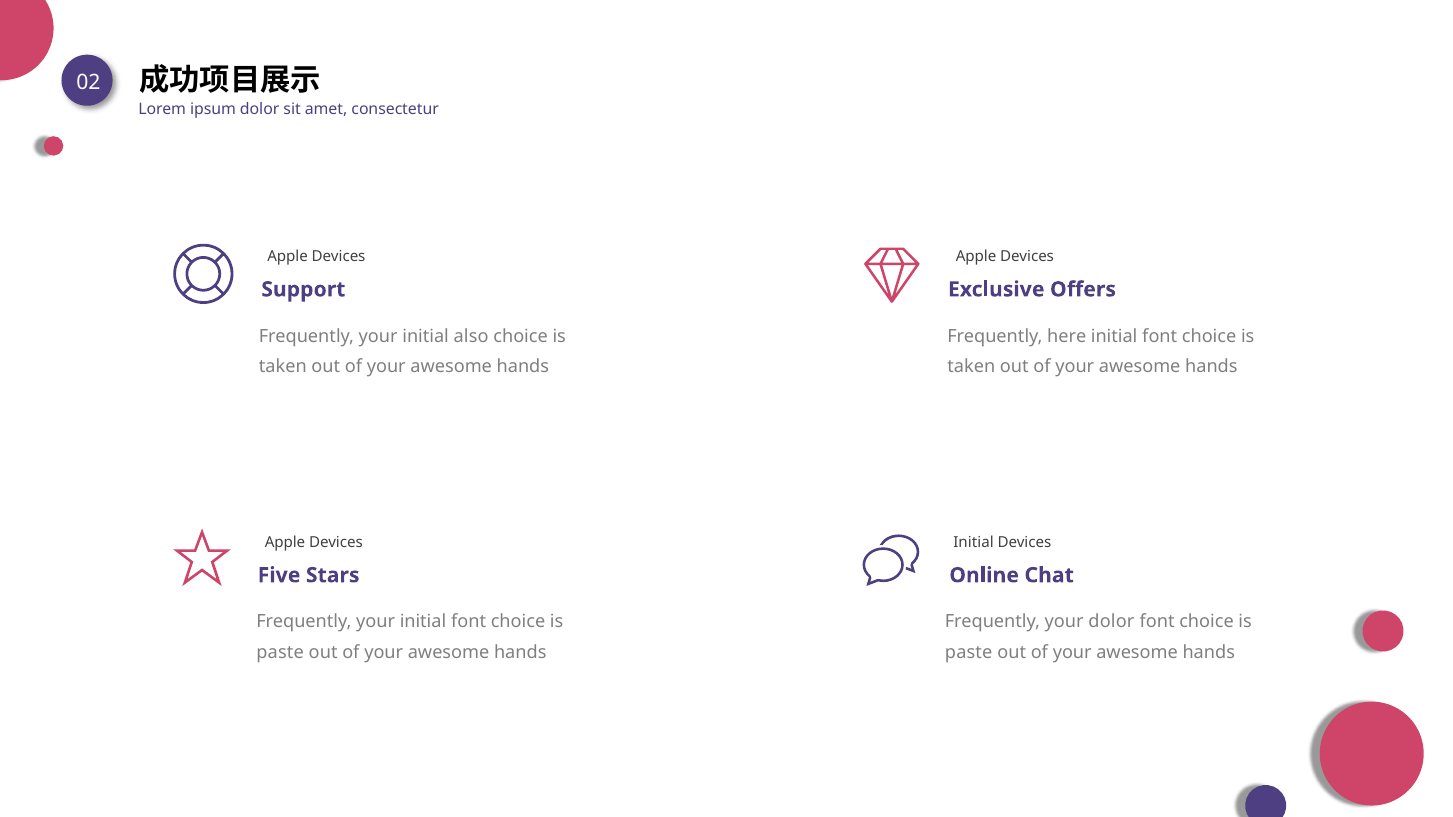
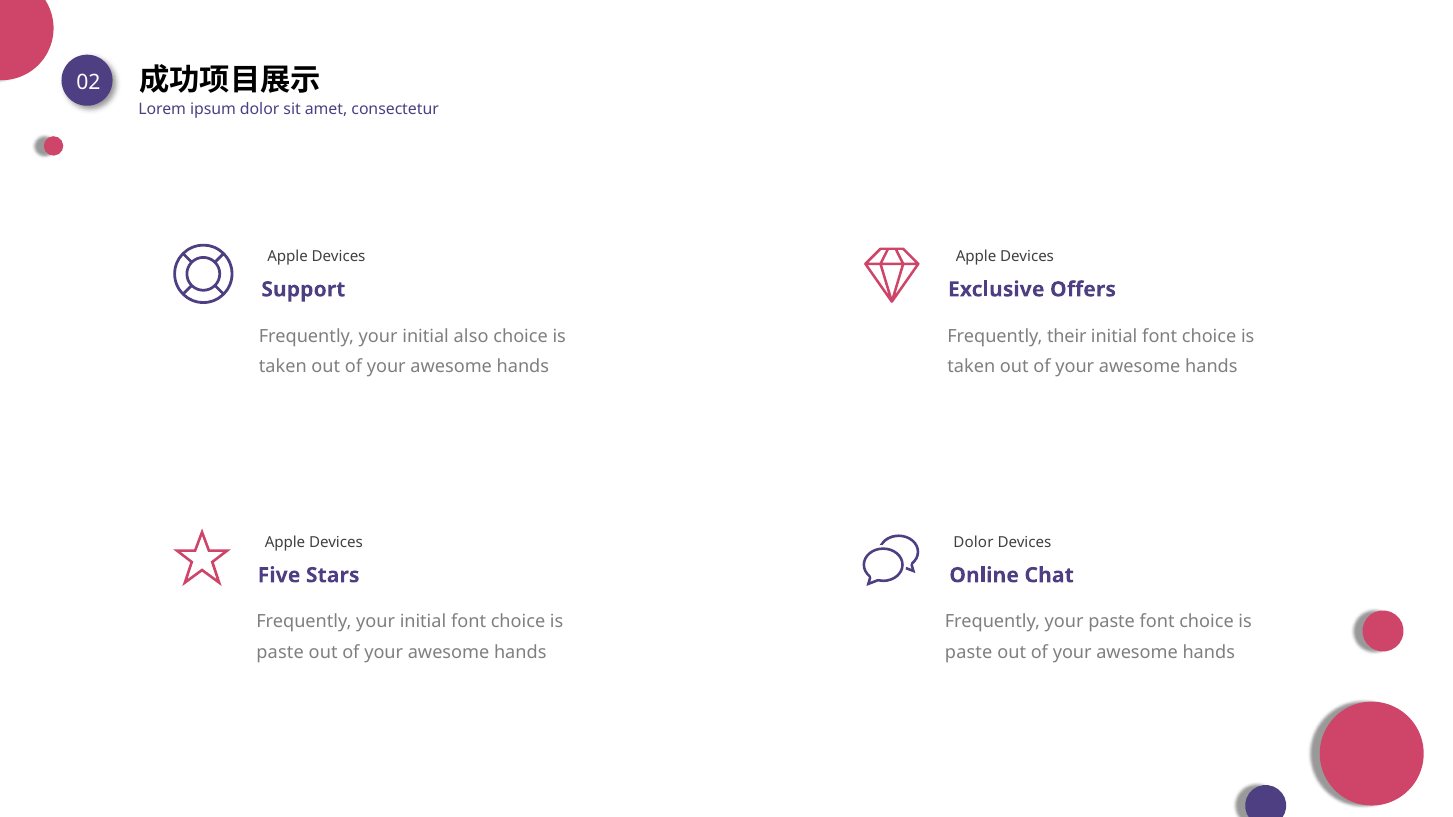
here: here -> their (1067, 336)
Initial: Initial -> Dolor (973, 543)
your dolor: dolor -> paste (1112, 622)
